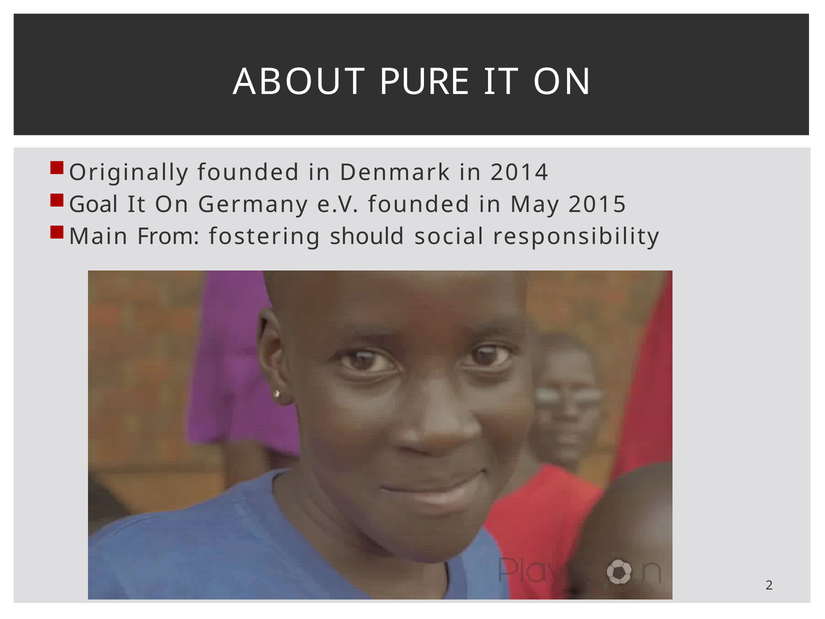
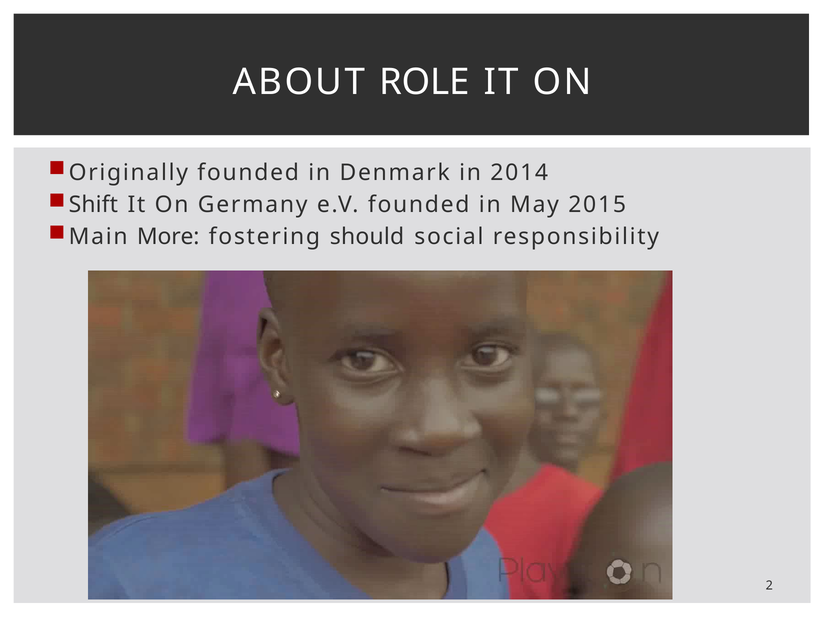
PURE: PURE -> ROLE (424, 82)
Goal: Goal -> Shift (93, 205)
From: From -> More (168, 237)
